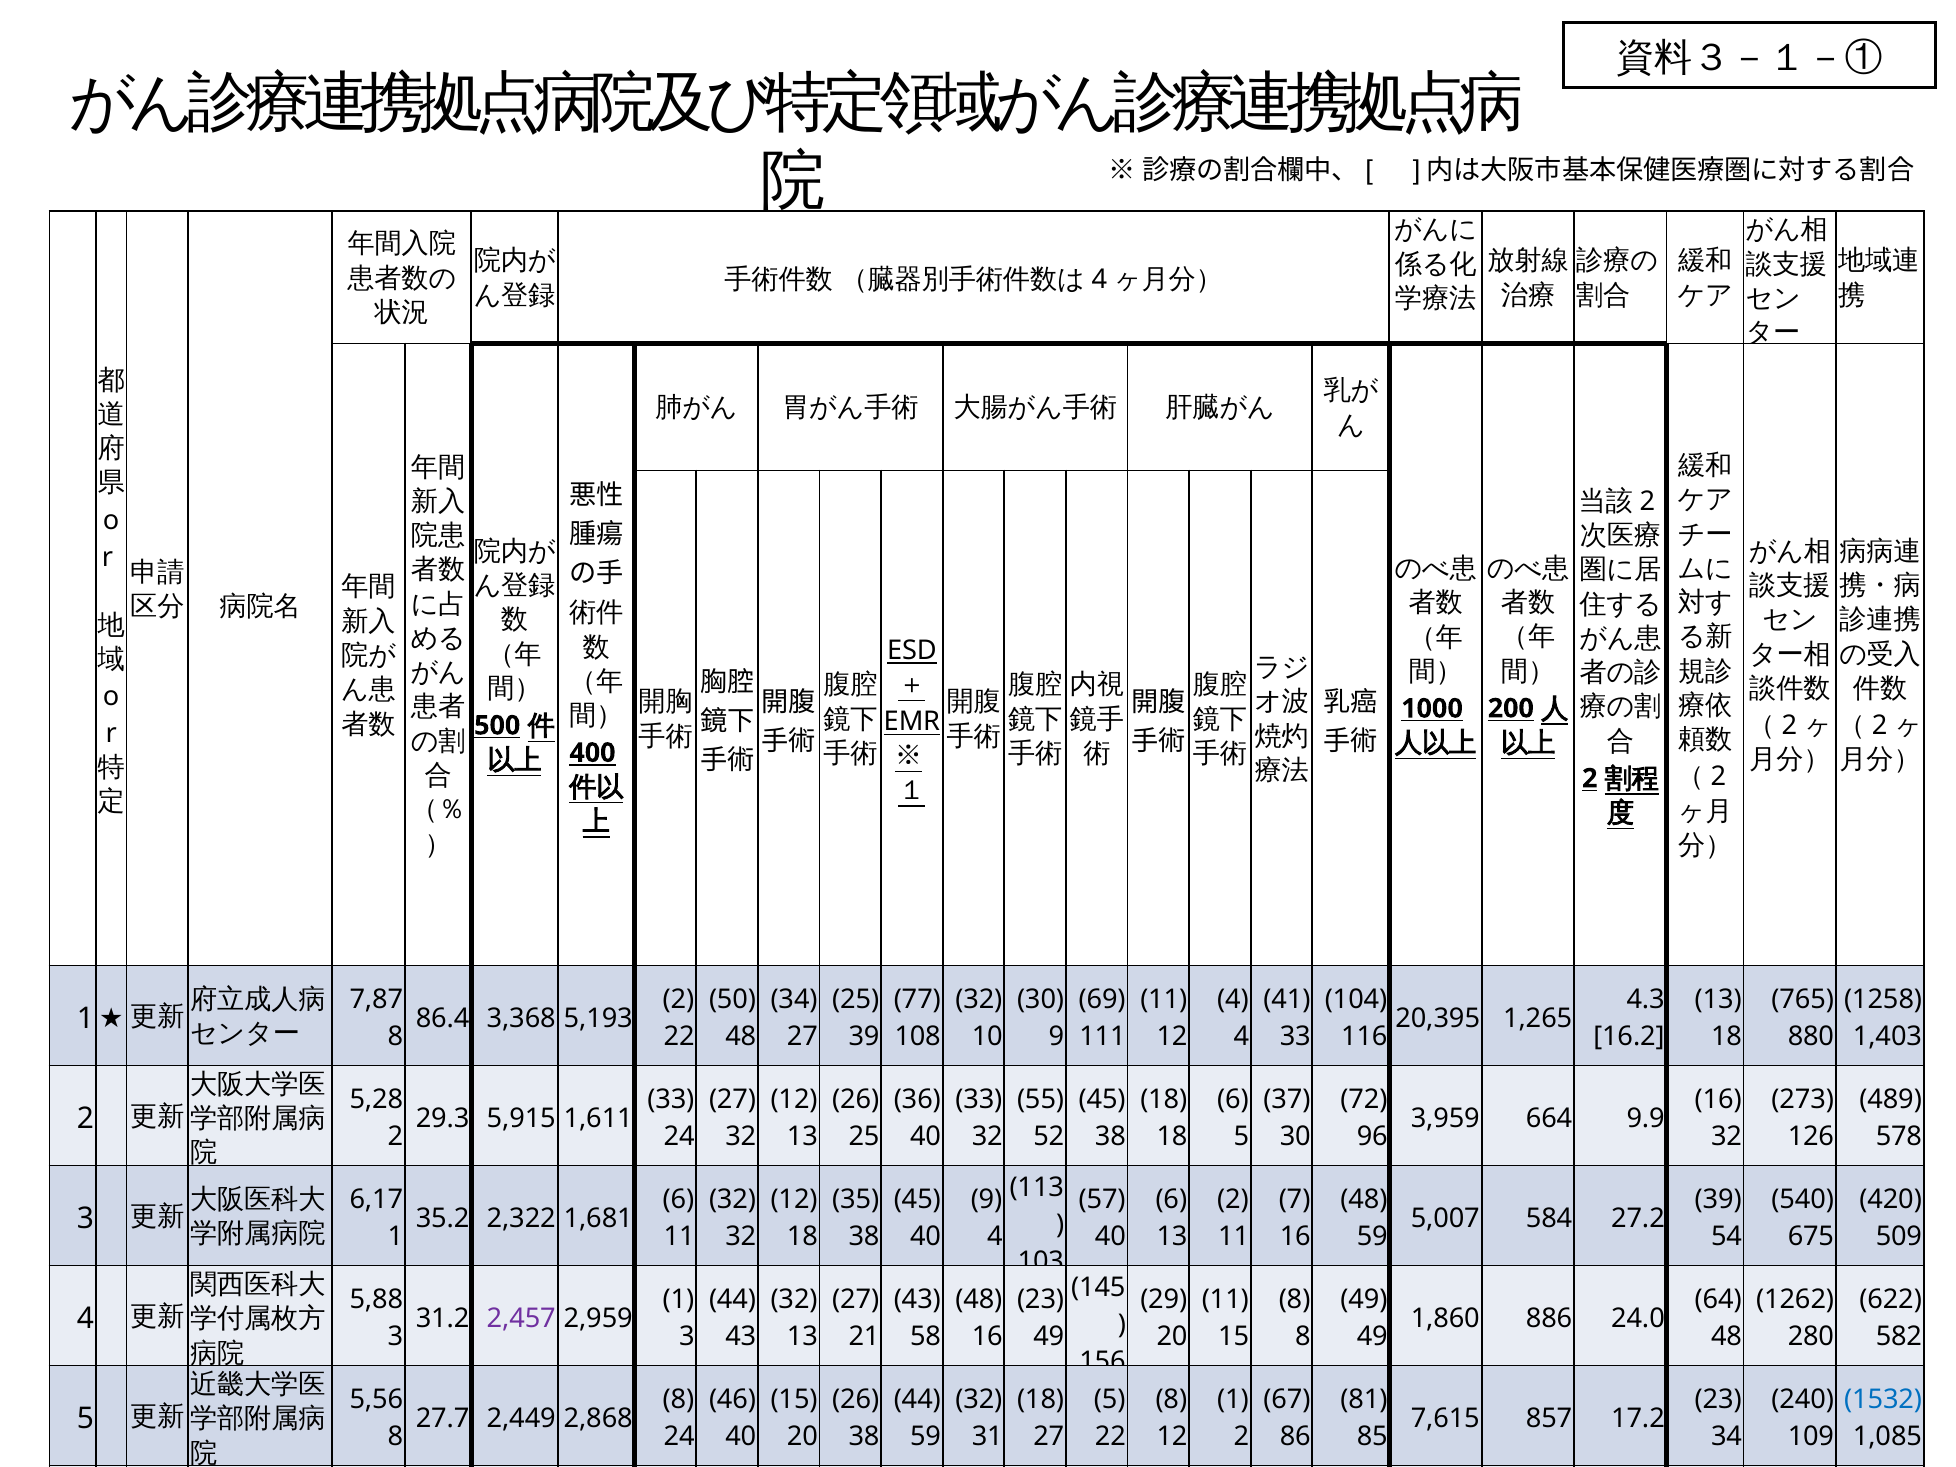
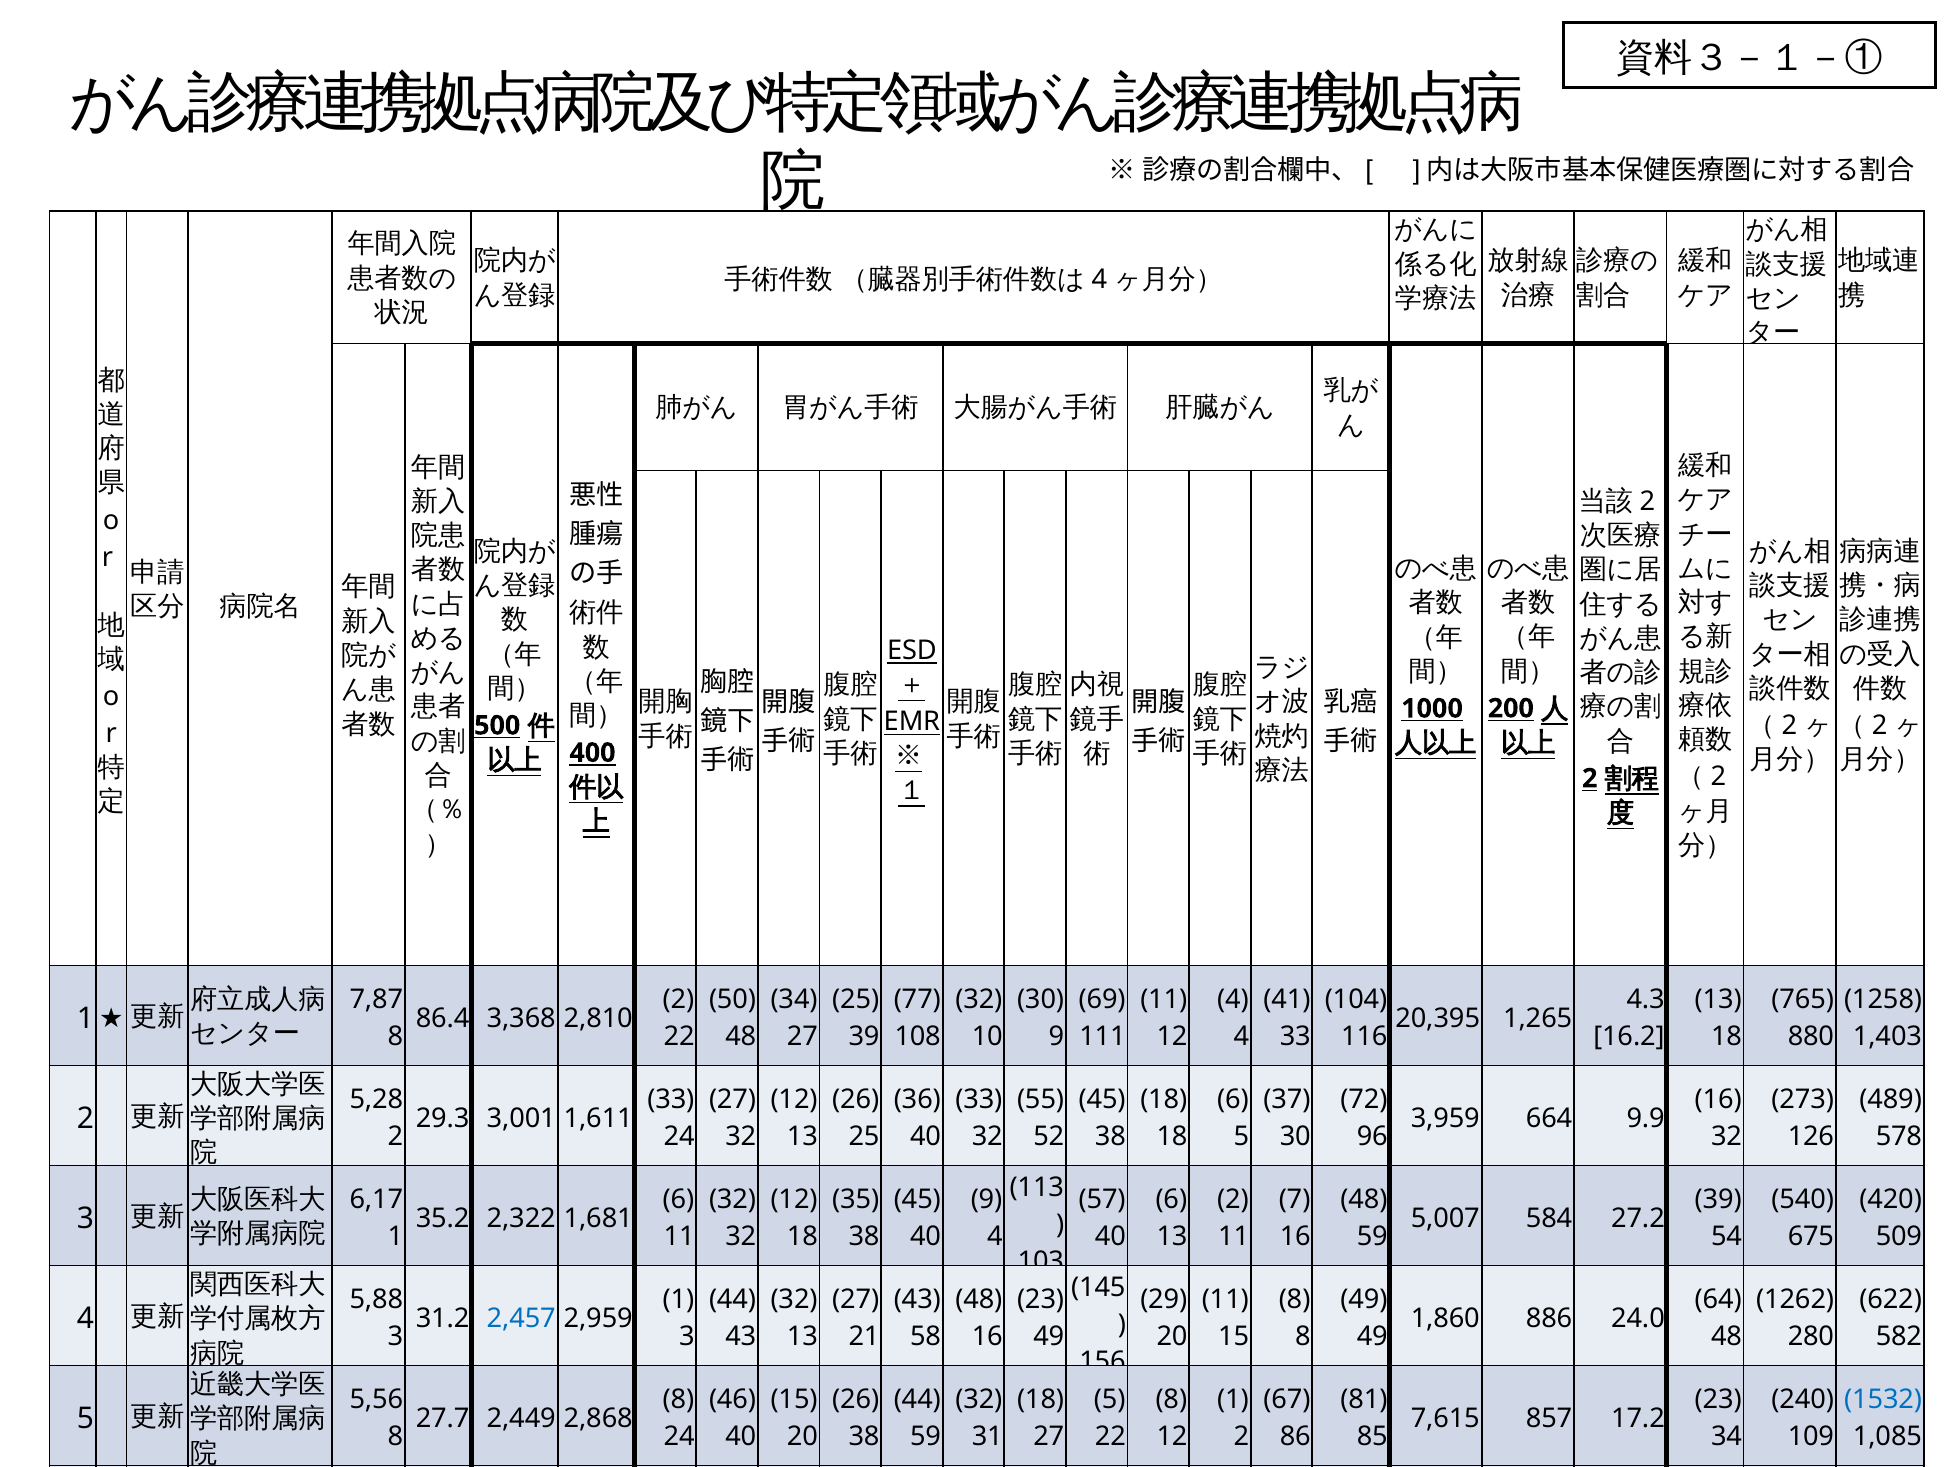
5,193: 5,193 -> 2,810 (598, 1018)
5,915: 5,915 -> 3,001 (521, 1118)
2,457 colour: purple -> blue (521, 1318)
